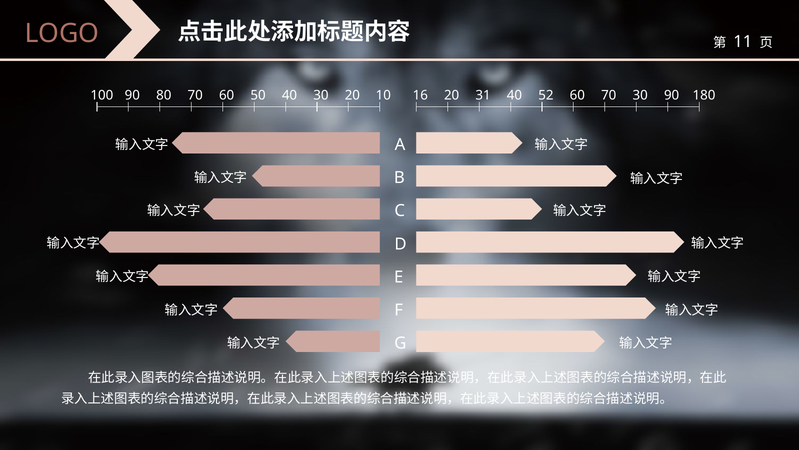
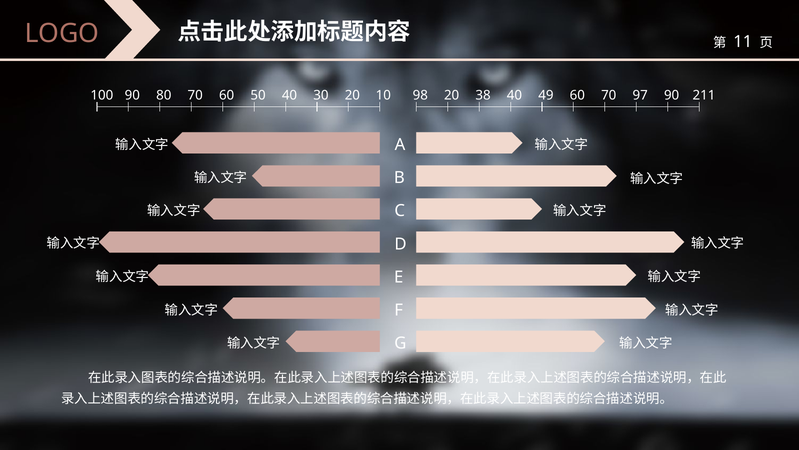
16: 16 -> 98 (420, 95)
31: 31 -> 38 (483, 95)
52: 52 -> 49 (546, 95)
70 30: 30 -> 97 (640, 95)
180: 180 -> 211 (704, 95)
